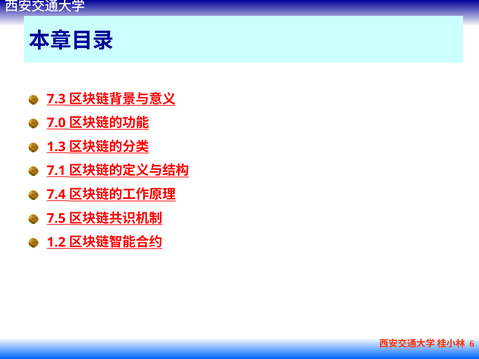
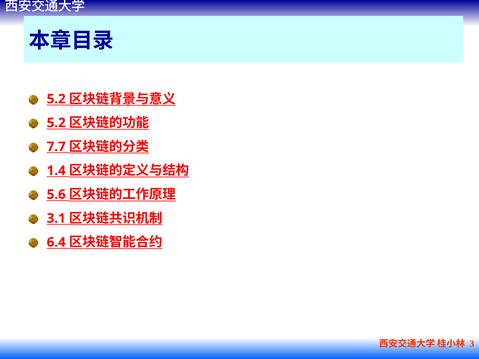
7.3: 7.3 -> 5.2 (56, 99)
7.0: 7.0 -> 5.2 (56, 123)
1.3: 1.3 -> 7.7 (56, 147)
7.1: 7.1 -> 1.4 (56, 171)
7.4: 7.4 -> 5.6 (56, 195)
7.5: 7.5 -> 3.1 (56, 219)
1.2: 1.2 -> 6.4 (56, 242)
6: 6 -> 3 (472, 344)
